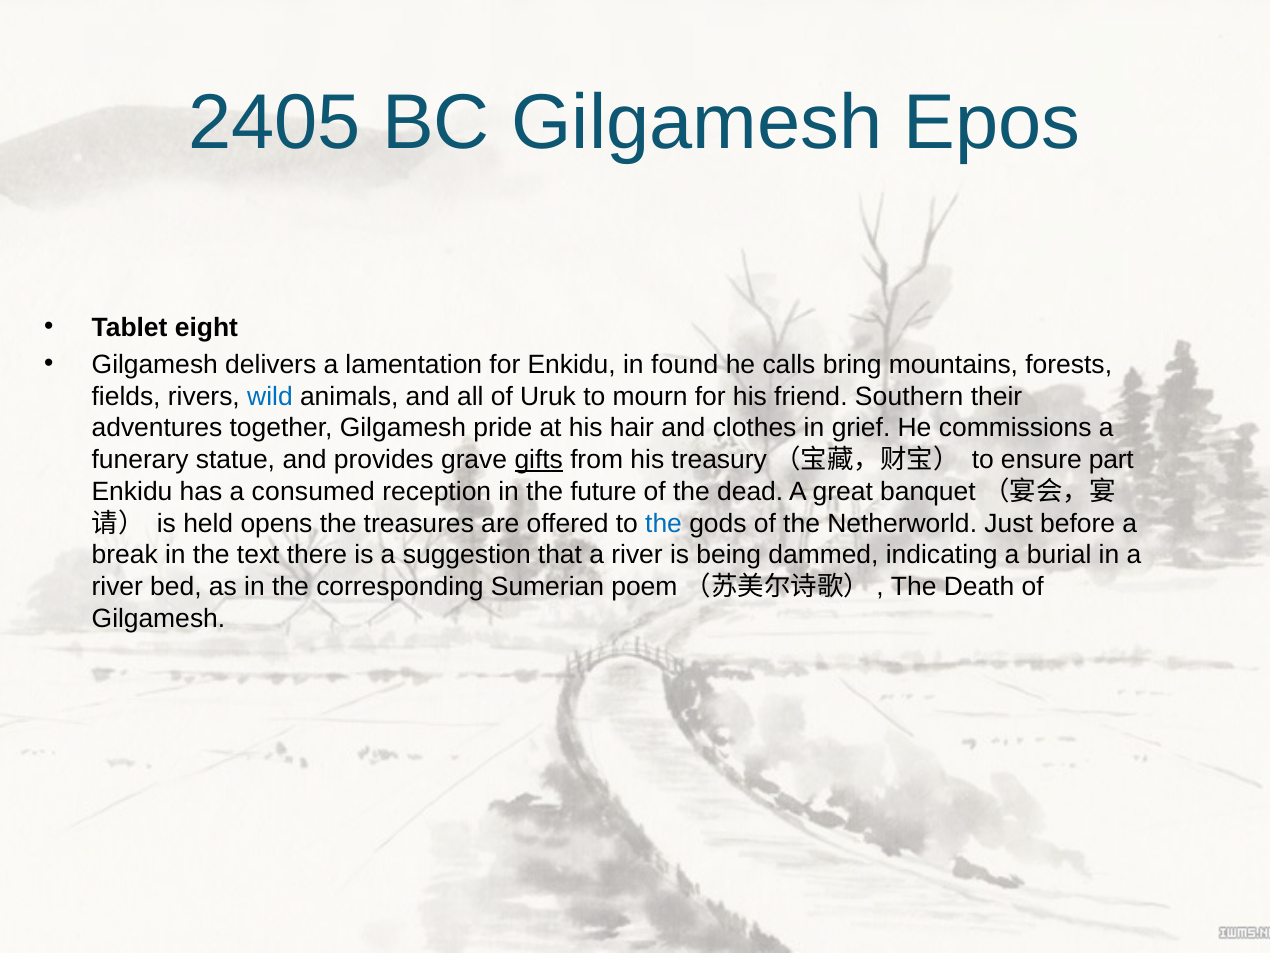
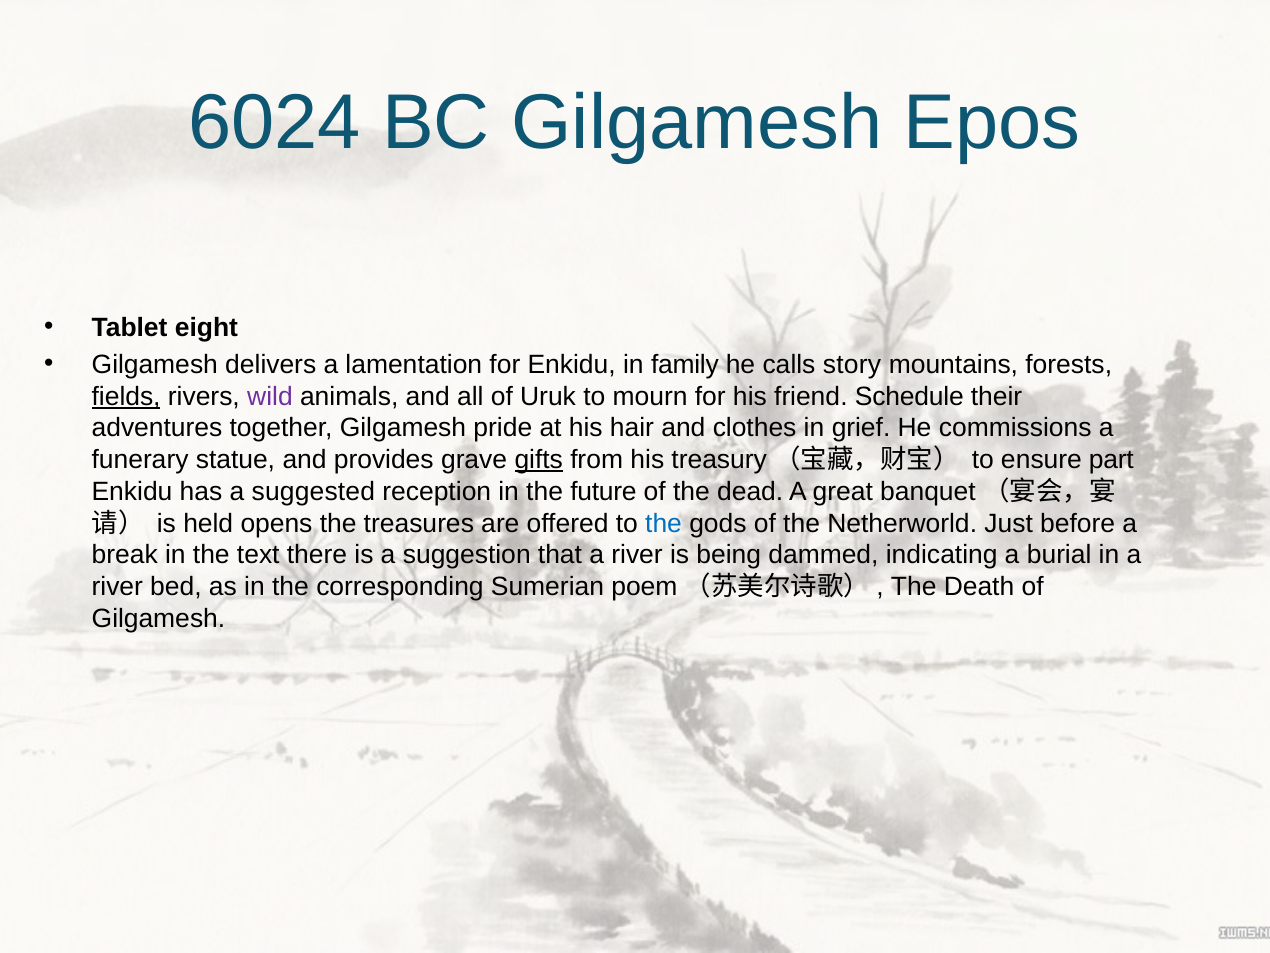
2405: 2405 -> 6024 (274, 123)
found: found -> family (685, 364)
bring: bring -> story (852, 364)
fields underline: none -> present (126, 396)
wild colour: blue -> purple (270, 396)
Southern: Southern -> Schedule (909, 396)
consumed: consumed -> suggested (313, 491)
